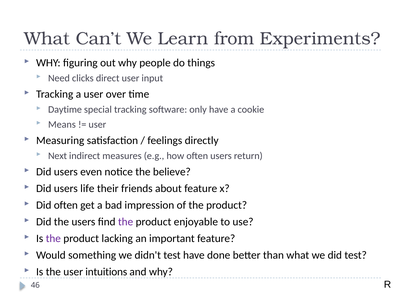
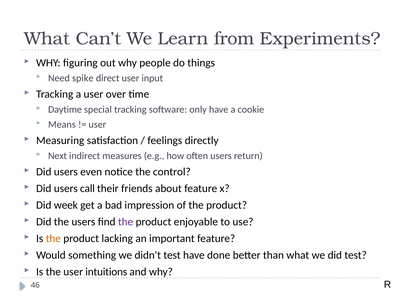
clicks: clicks -> spike (83, 78)
believe: believe -> control (172, 172)
life: life -> call (87, 189)
Did often: often -> week (66, 206)
the colour: purple -> orange (53, 239)
